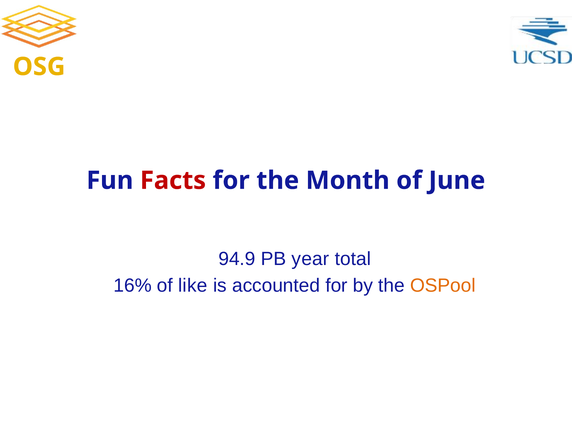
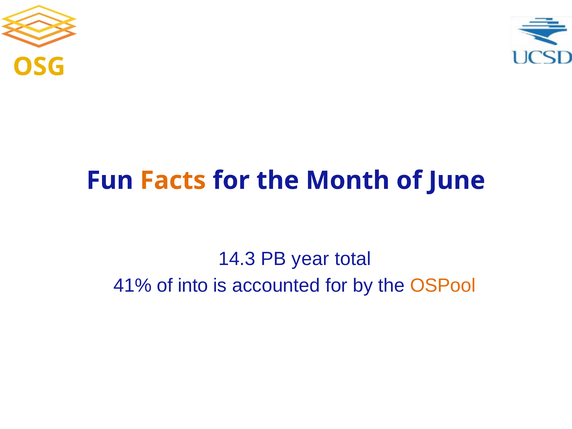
Facts colour: red -> orange (173, 181)
94.9: 94.9 -> 14.3 (237, 259)
16%: 16% -> 41% (133, 285)
like: like -> into (193, 285)
